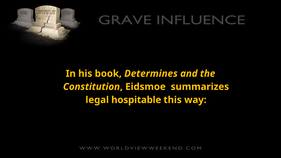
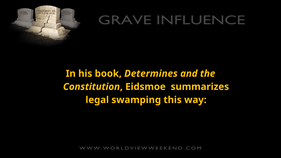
hospitable: hospitable -> swamping (136, 100)
